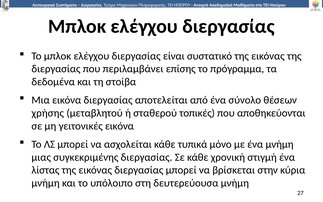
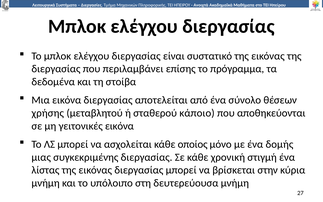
τοπικές: τοπικές -> κάποιο (197, 113)
τυπικά: τυπικά -> οποίος (193, 144)
ένα μνήμη: μνήμη -> δομής (279, 144)
